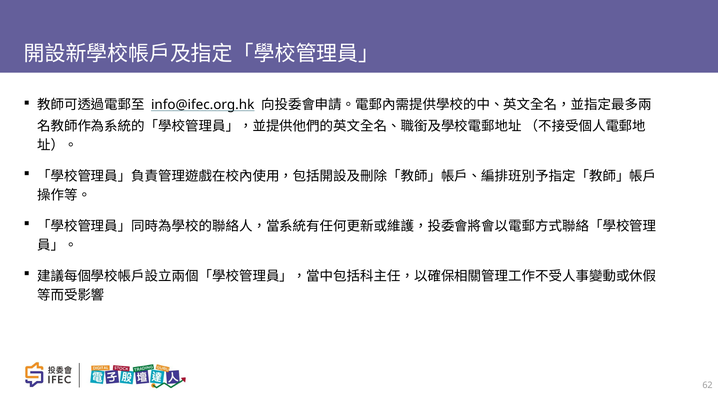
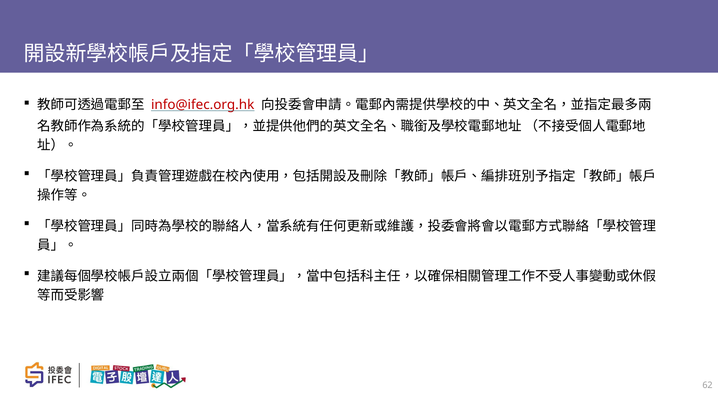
info@ifec.org.hk colour: black -> red (203, 105)
